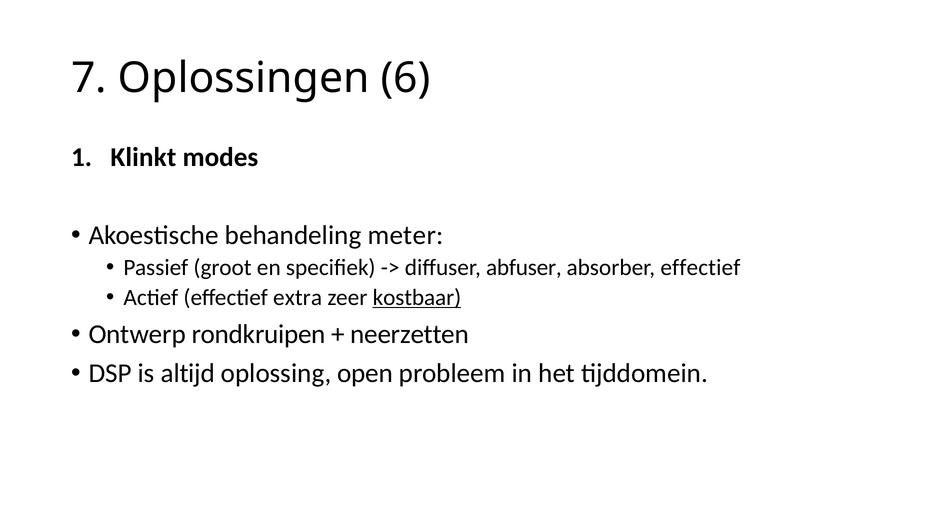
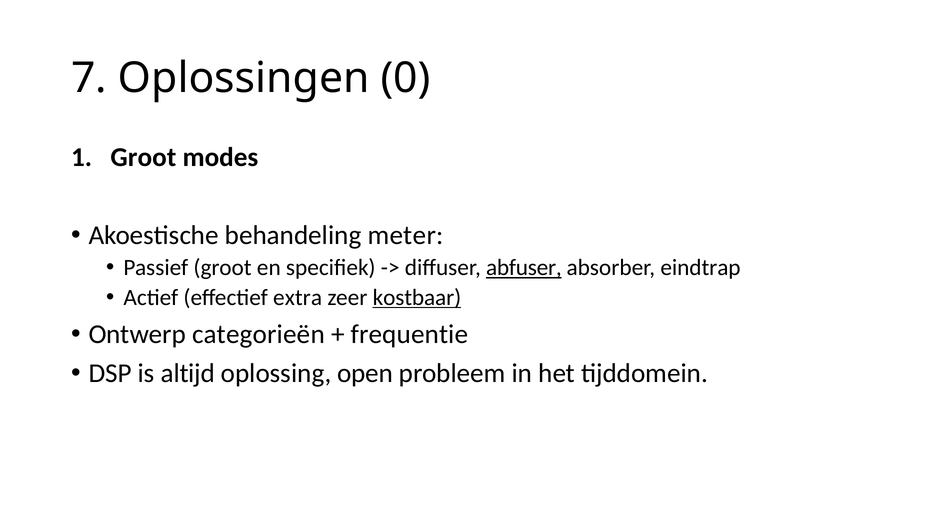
6: 6 -> 0 (406, 78)
1 Klinkt: Klinkt -> Groot (143, 158)
abfuser underline: none -> present (524, 268)
absorber effectief: effectief -> eindtrap (700, 268)
rondkruipen: rondkruipen -> categorieën (258, 335)
neerzetten: neerzetten -> frequentie (409, 335)
